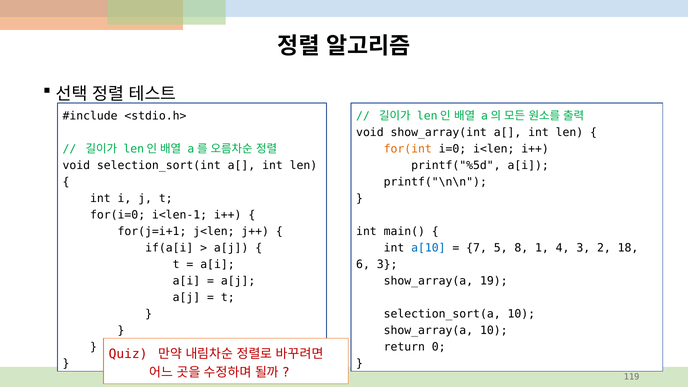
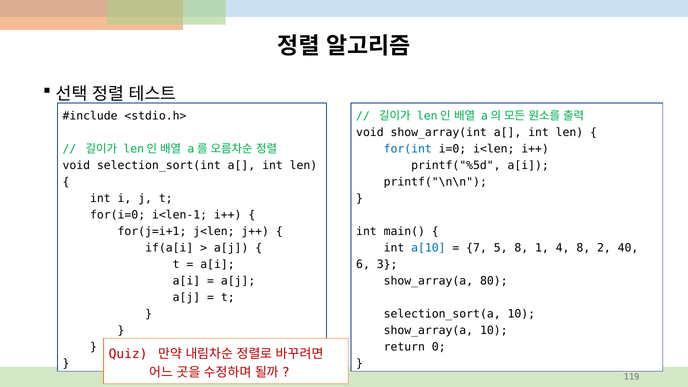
for(int colour: orange -> blue (408, 149)
4 3: 3 -> 8 (583, 248)
18: 18 -> 40 (628, 248)
19: 19 -> 80 (494, 281)
